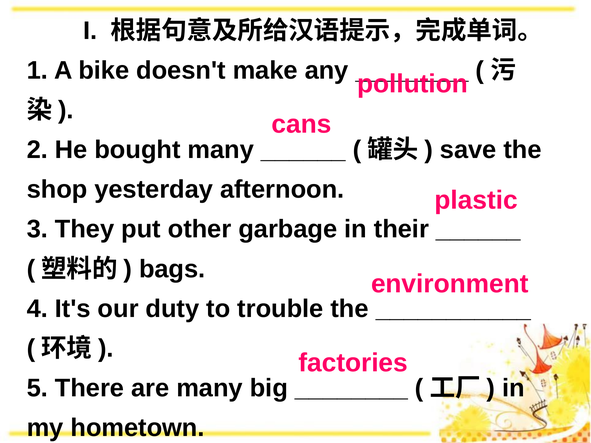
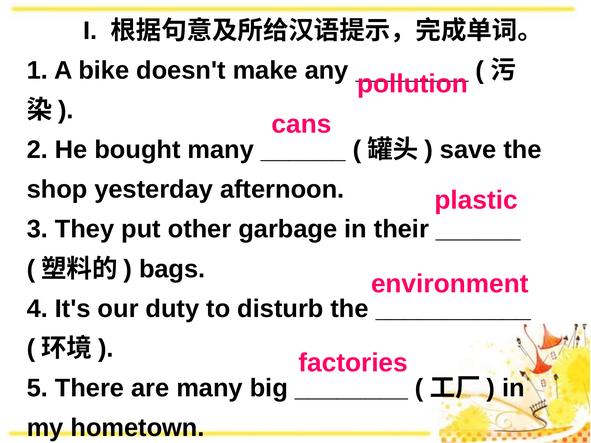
trouble: trouble -> disturb (280, 309)
